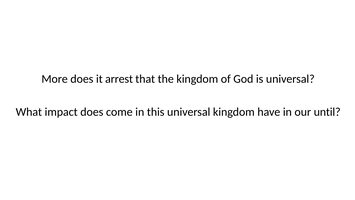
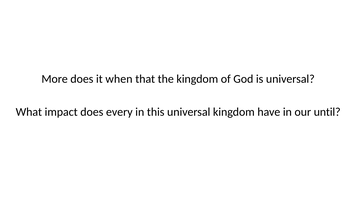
arrest: arrest -> when (119, 79)
come: come -> every (119, 112)
